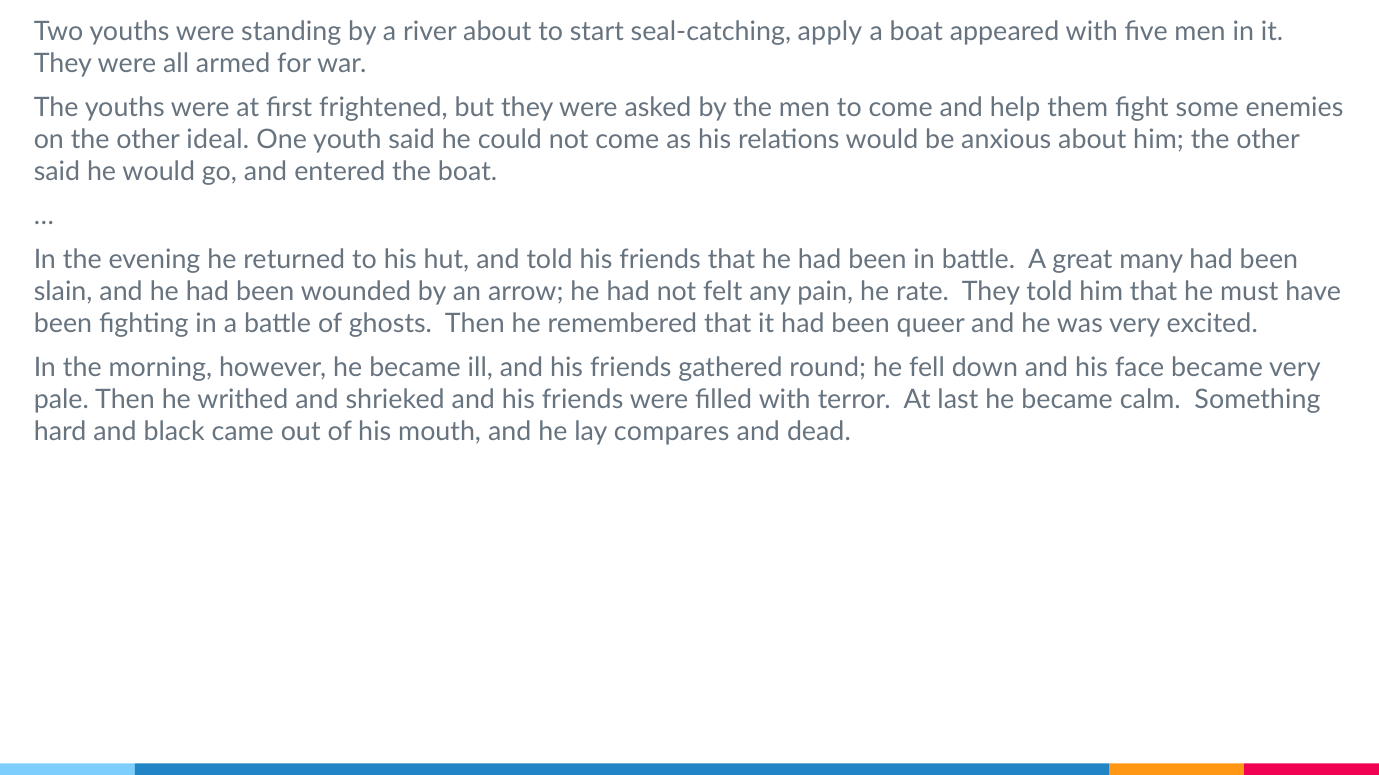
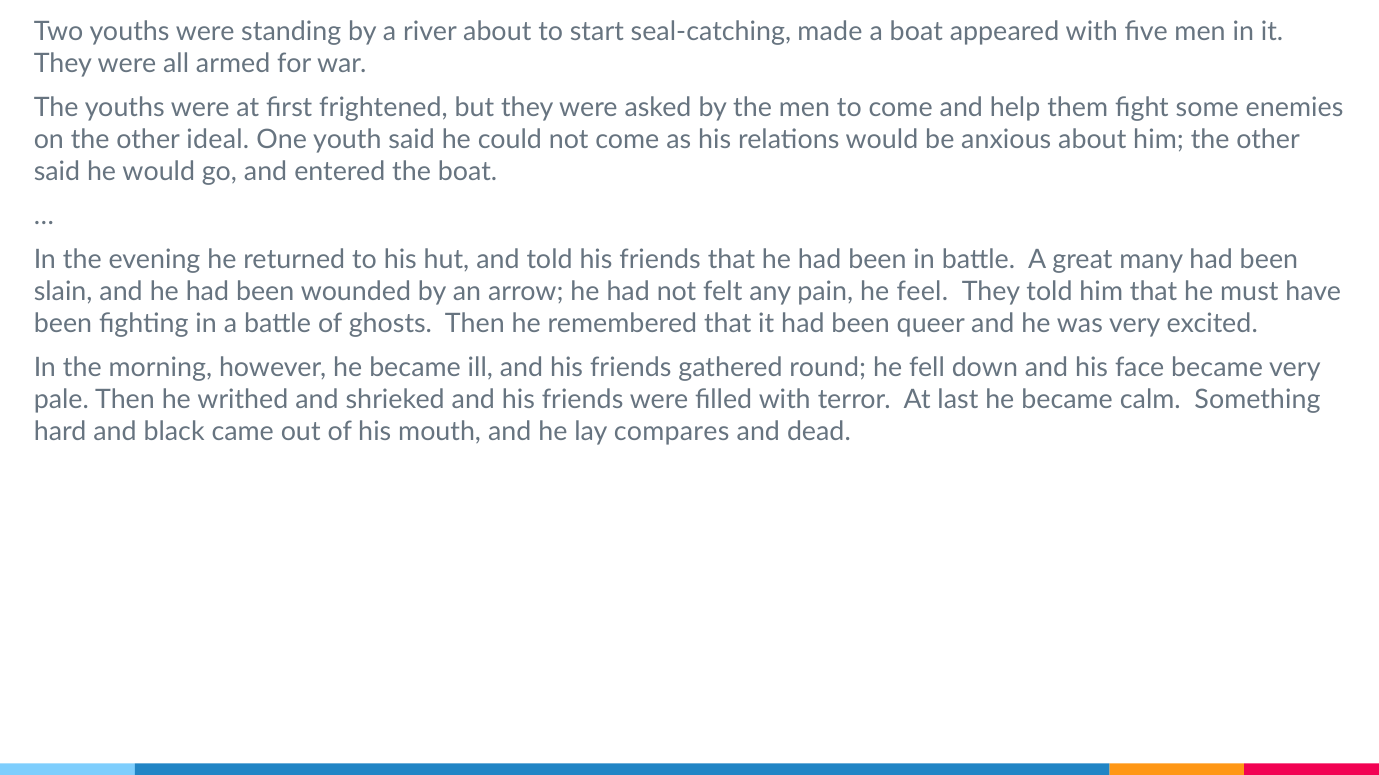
apply: apply -> made (830, 32)
rate: rate -> feel (922, 292)
